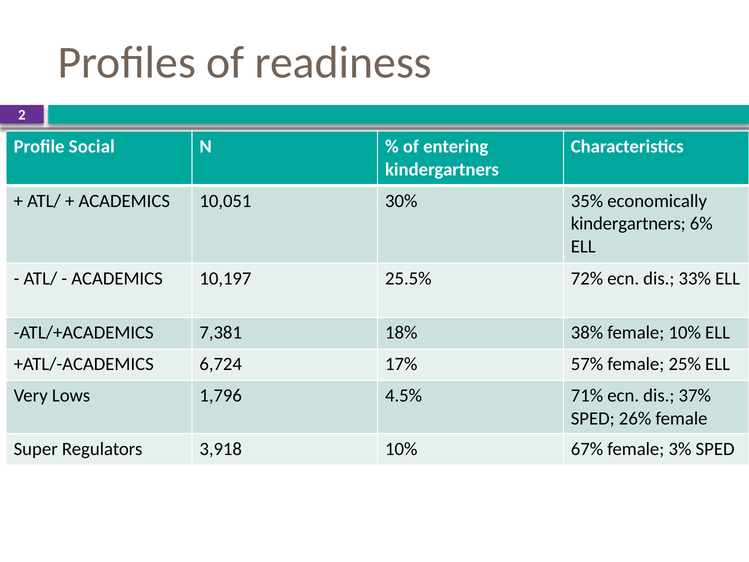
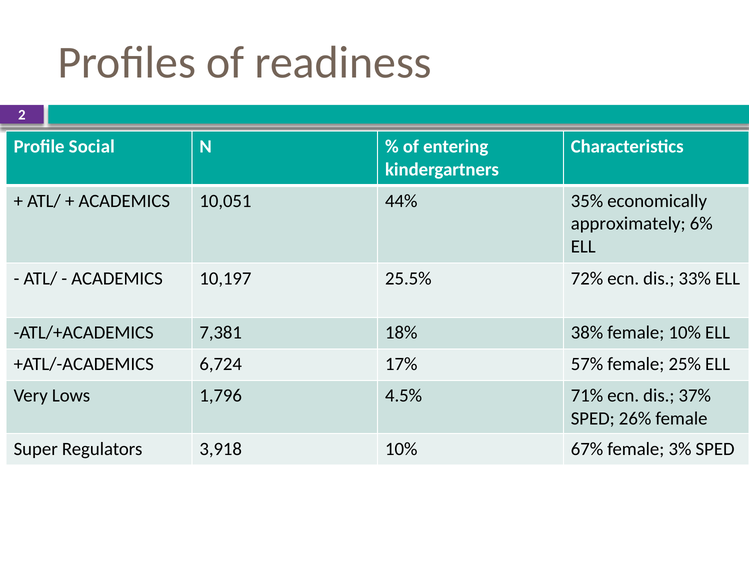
30%: 30% -> 44% (401, 201)
kindergartners: kindergartners -> approximately (628, 224)
